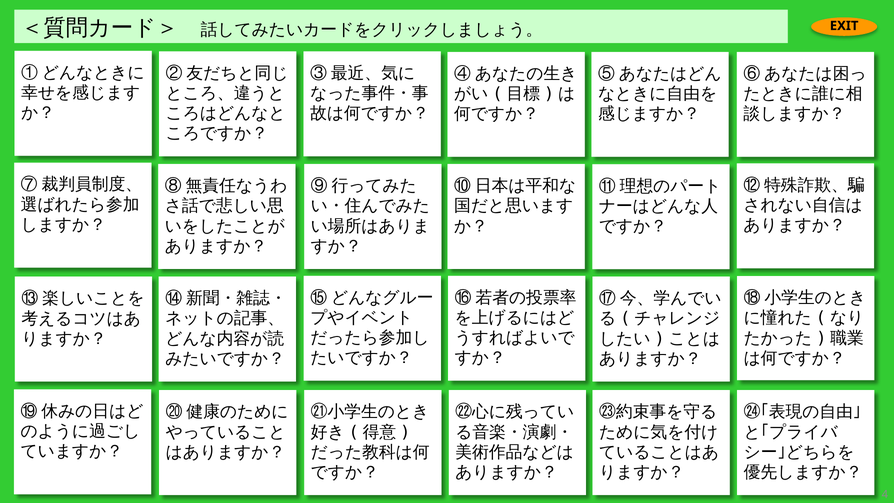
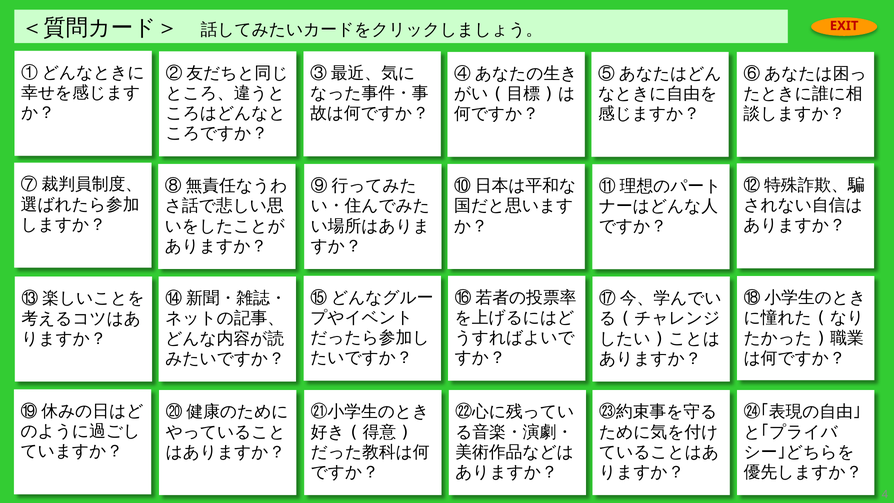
EXIT colour: black -> red (844, 26)
